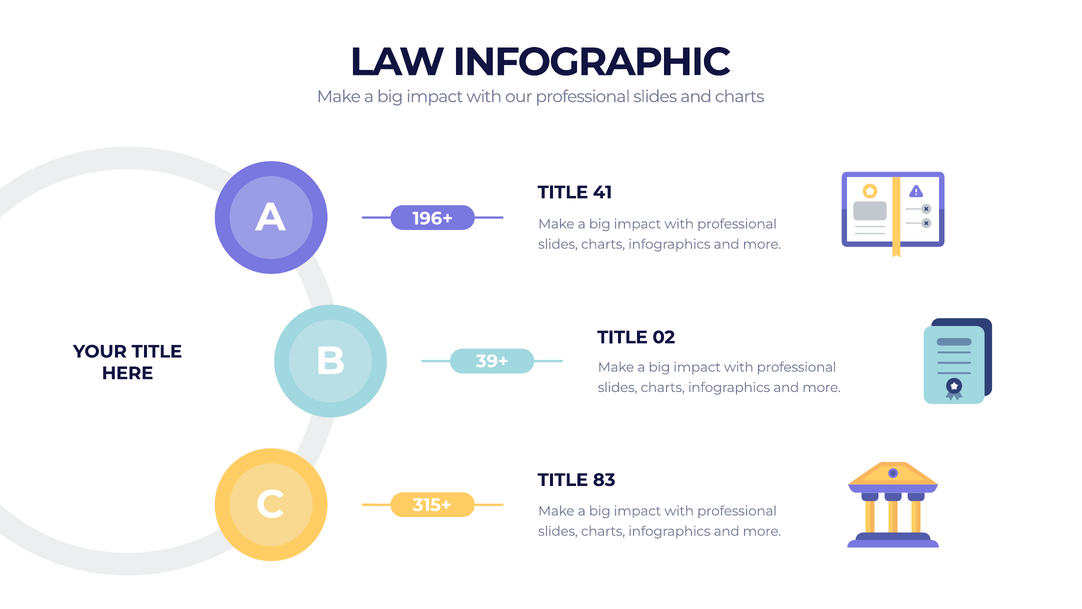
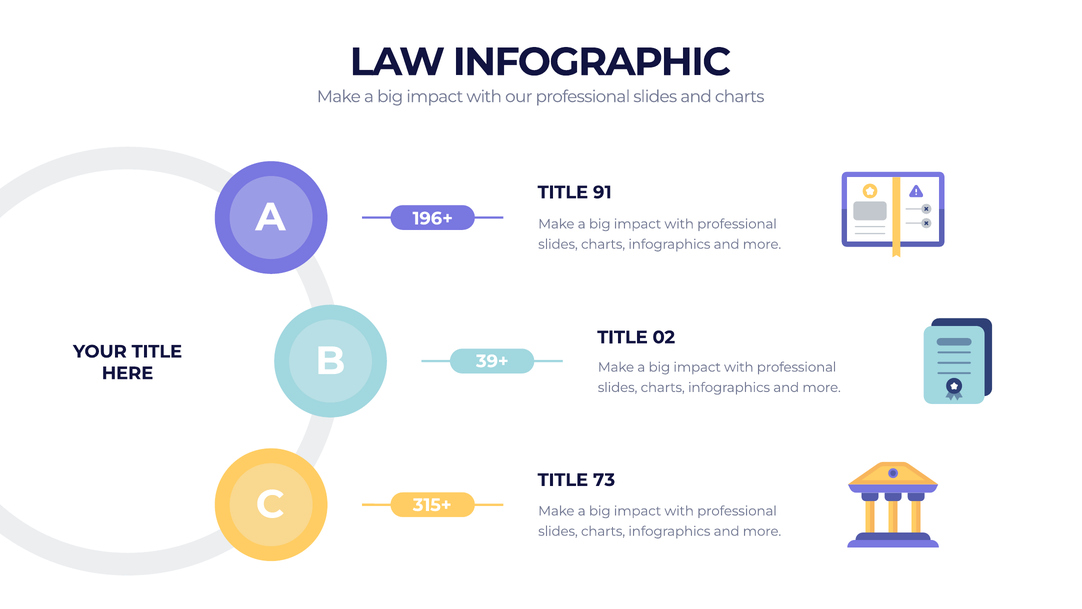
41: 41 -> 91 (602, 192)
83: 83 -> 73 (604, 480)
